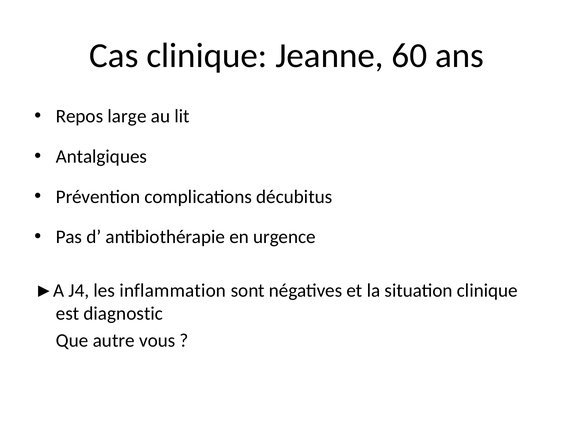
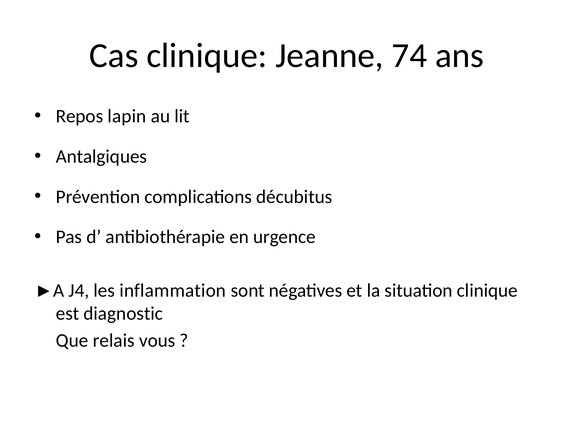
60: 60 -> 74 (409, 56)
large: large -> lapin (127, 116)
autre: autre -> relais (114, 340)
